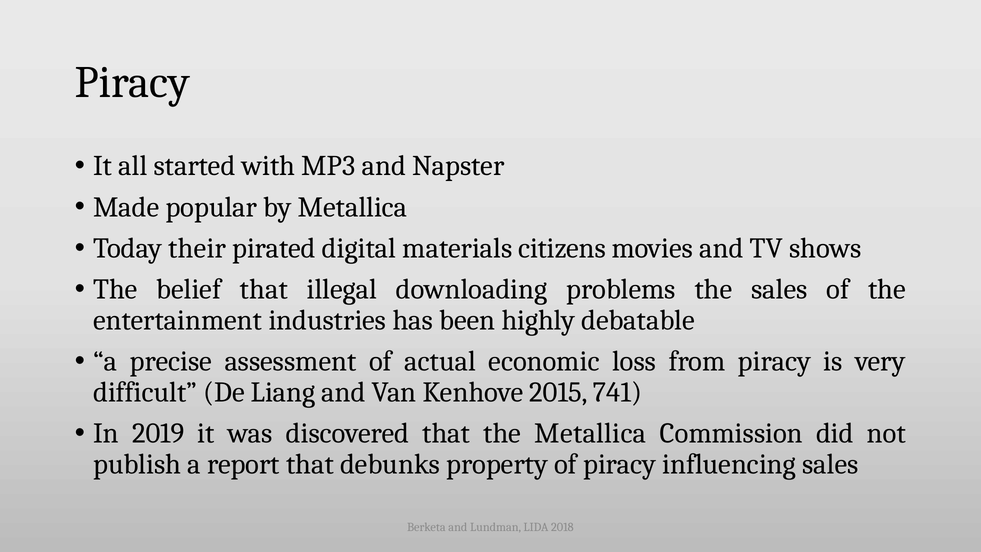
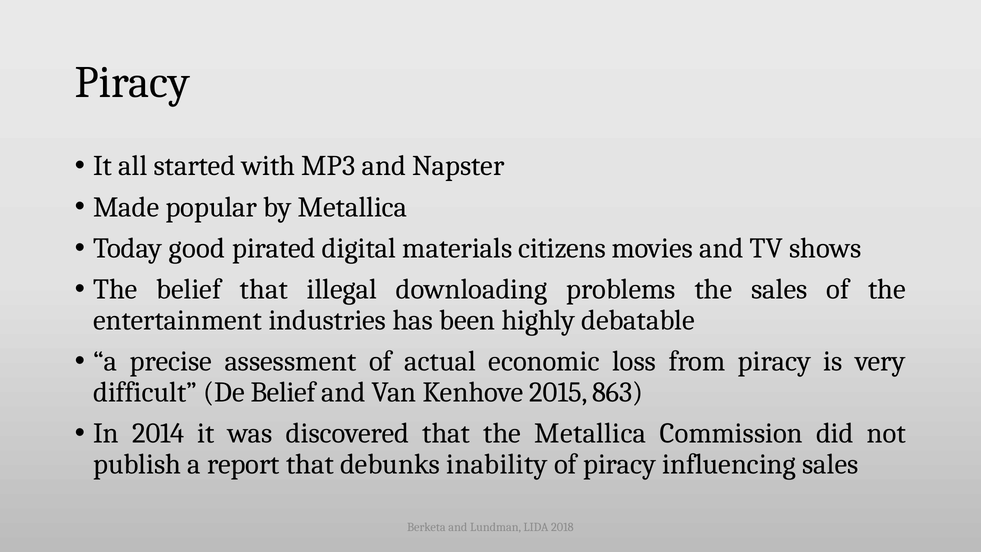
their: their -> good (197, 248)
De Liang: Liang -> Belief (283, 392)
741: 741 -> 863 (618, 392)
2019: 2019 -> 2014 (158, 433)
property: property -> inability (497, 464)
